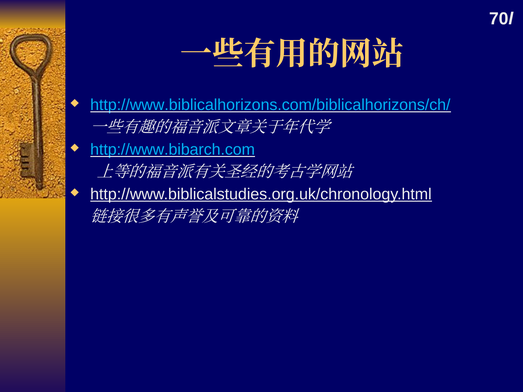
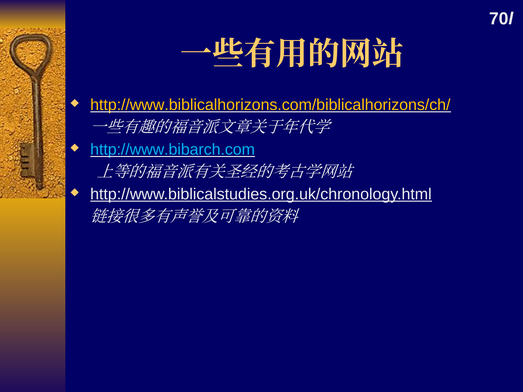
http://www.biblicalhorizons.com/biblicalhorizons/ch/ colour: light blue -> yellow (270, 105)
